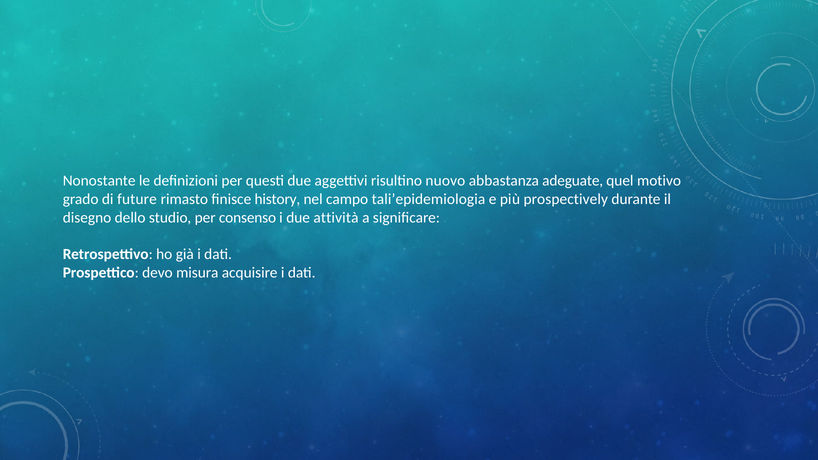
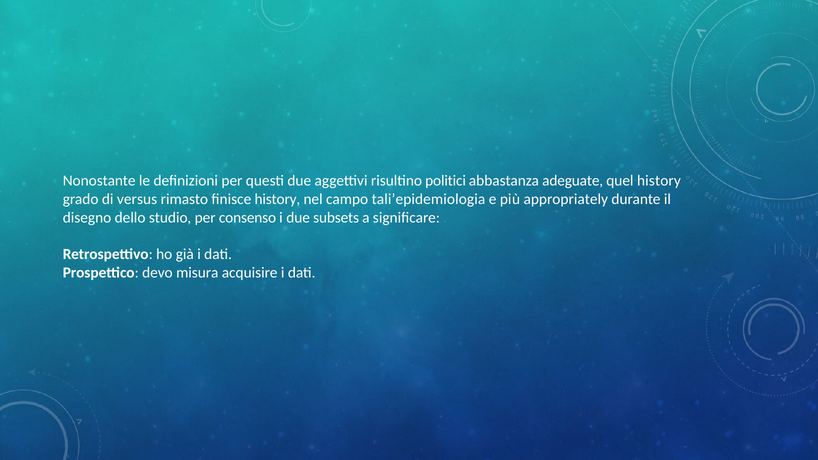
nuovo: nuovo -> politici (446, 181)
quel motivo: motivo -> history (659, 181)
future: future -> versus (137, 199)
prospectively: prospectively -> appropriately (566, 199)
attività: attività -> subsets (336, 218)
